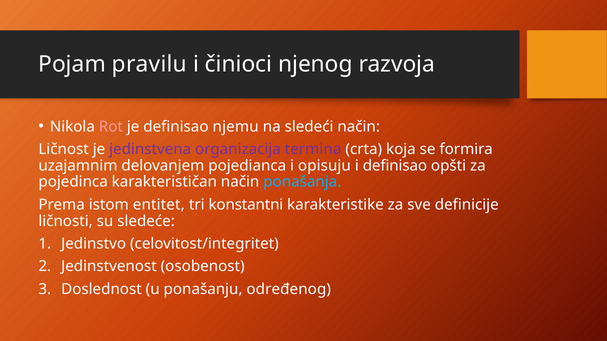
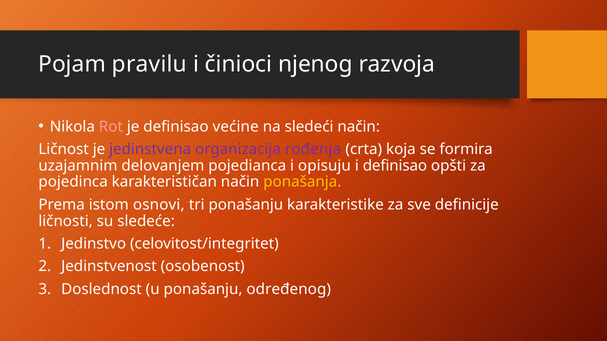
njemu: njemu -> većine (236, 127)
termina: termina -> rođenja (313, 149)
ponašanja colour: light blue -> yellow (302, 182)
entitet: entitet -> osnovi (159, 205)
tri konstantni: konstantni -> ponašanju (246, 205)
